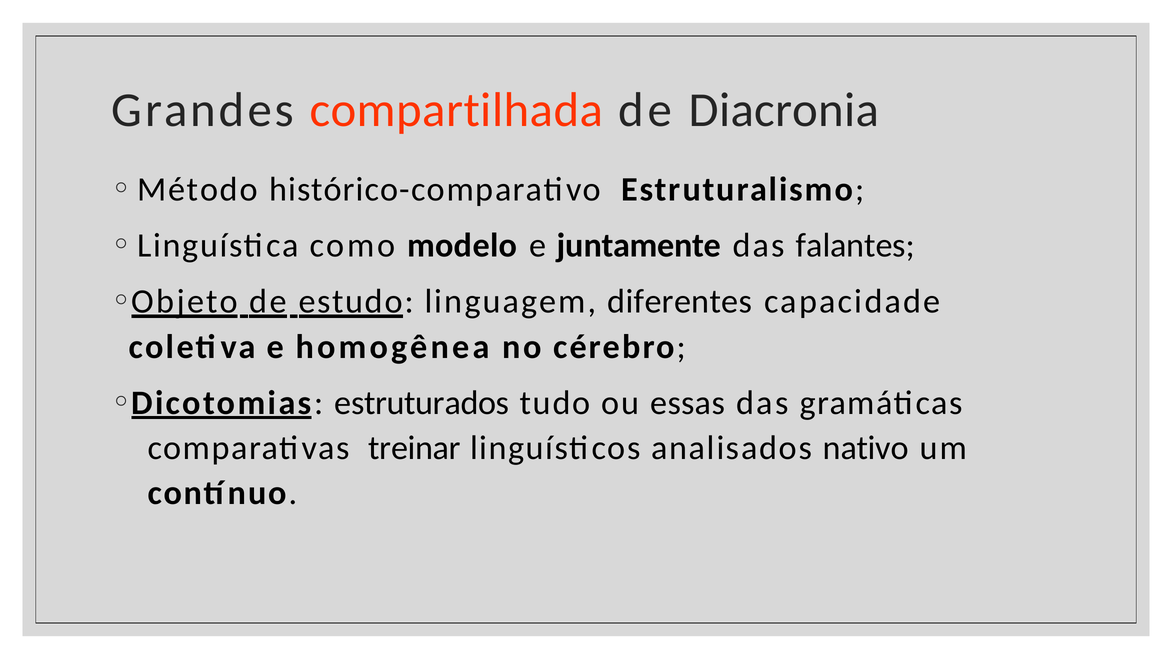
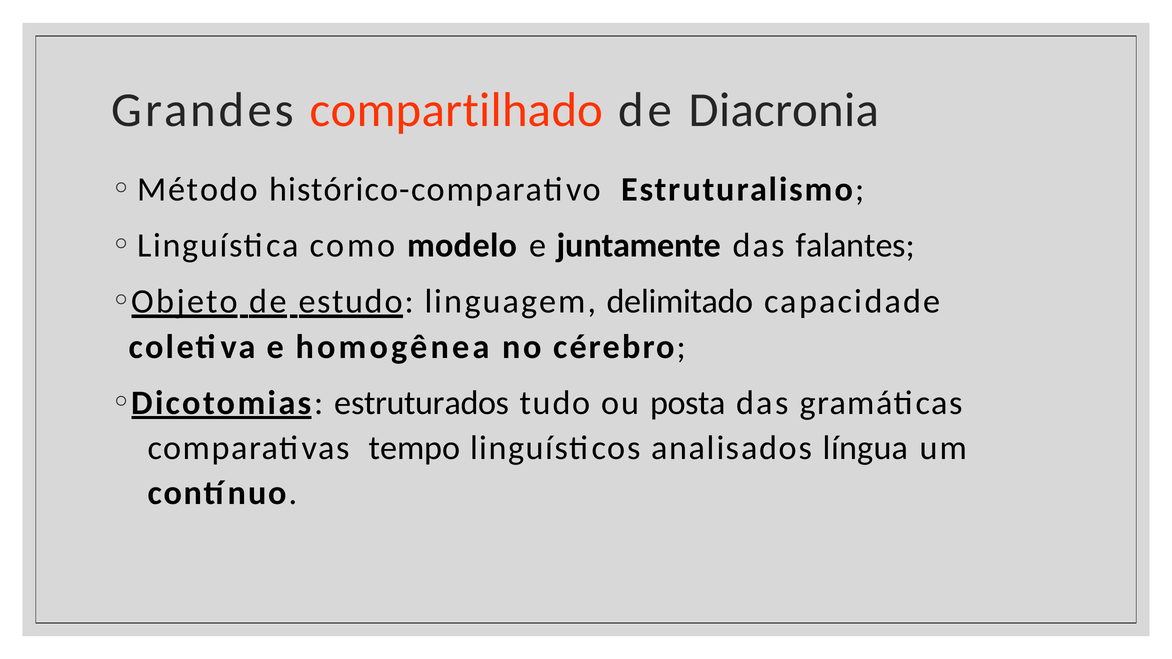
compartilhada: compartilhada -> compartilhado (456, 110)
diferentes: diferentes -> delimitado (680, 302)
essas: essas -> posta (688, 403)
treinar: treinar -> tempo (414, 448)
nativo: nativo -> língua (866, 448)
